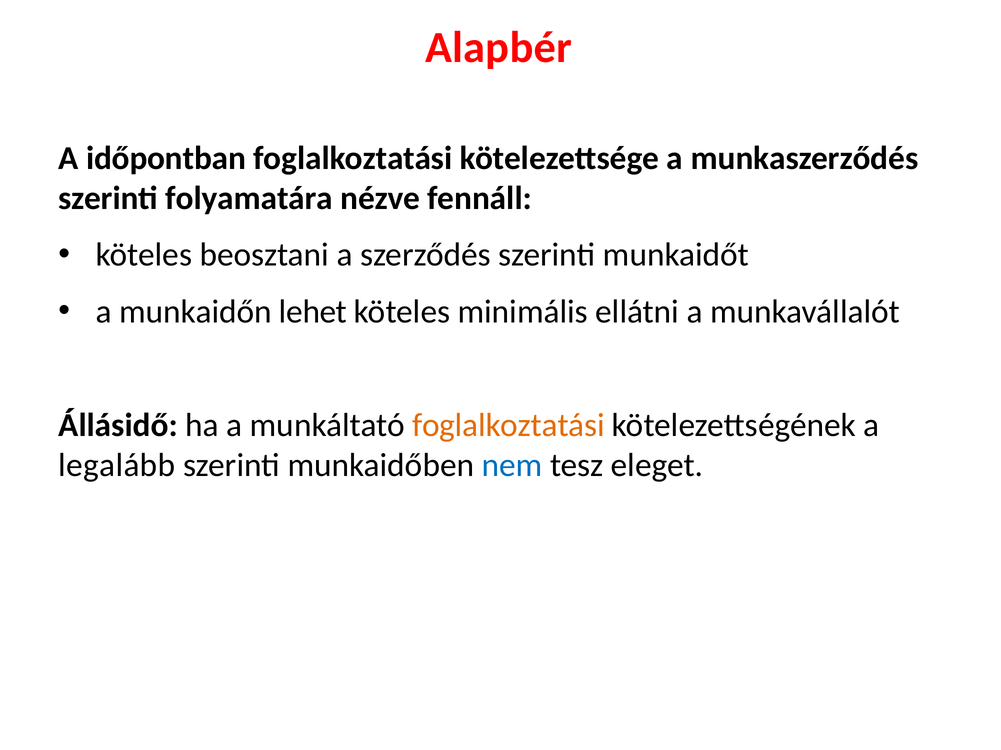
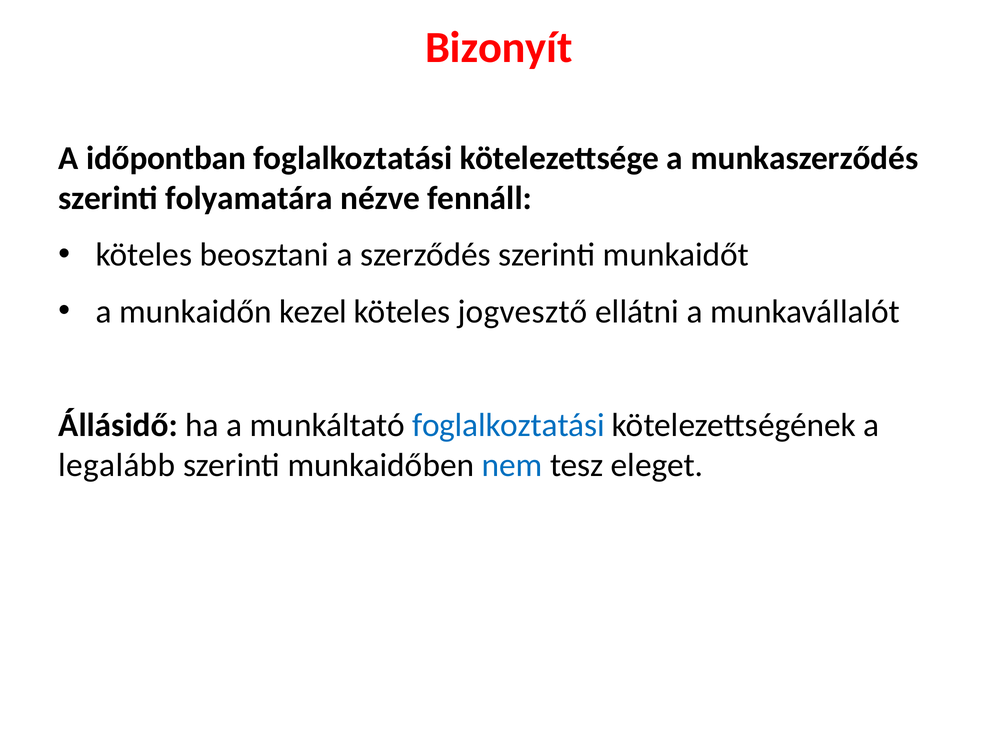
Alapbér: Alapbér -> Bizonyít (499, 48)
lehet: lehet -> kezel (313, 312)
minimális: minimális -> jogvesztő (523, 312)
foglalkoztatási colour: orange -> blue (508, 425)
